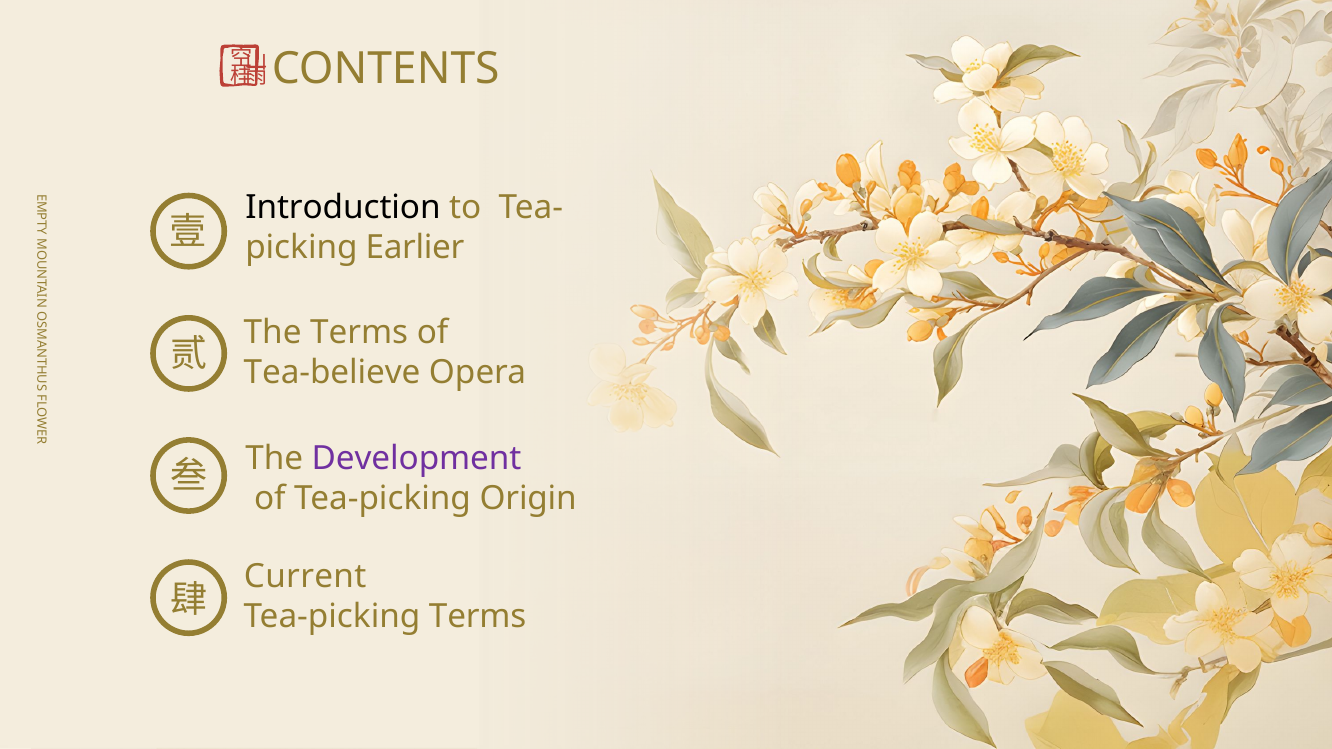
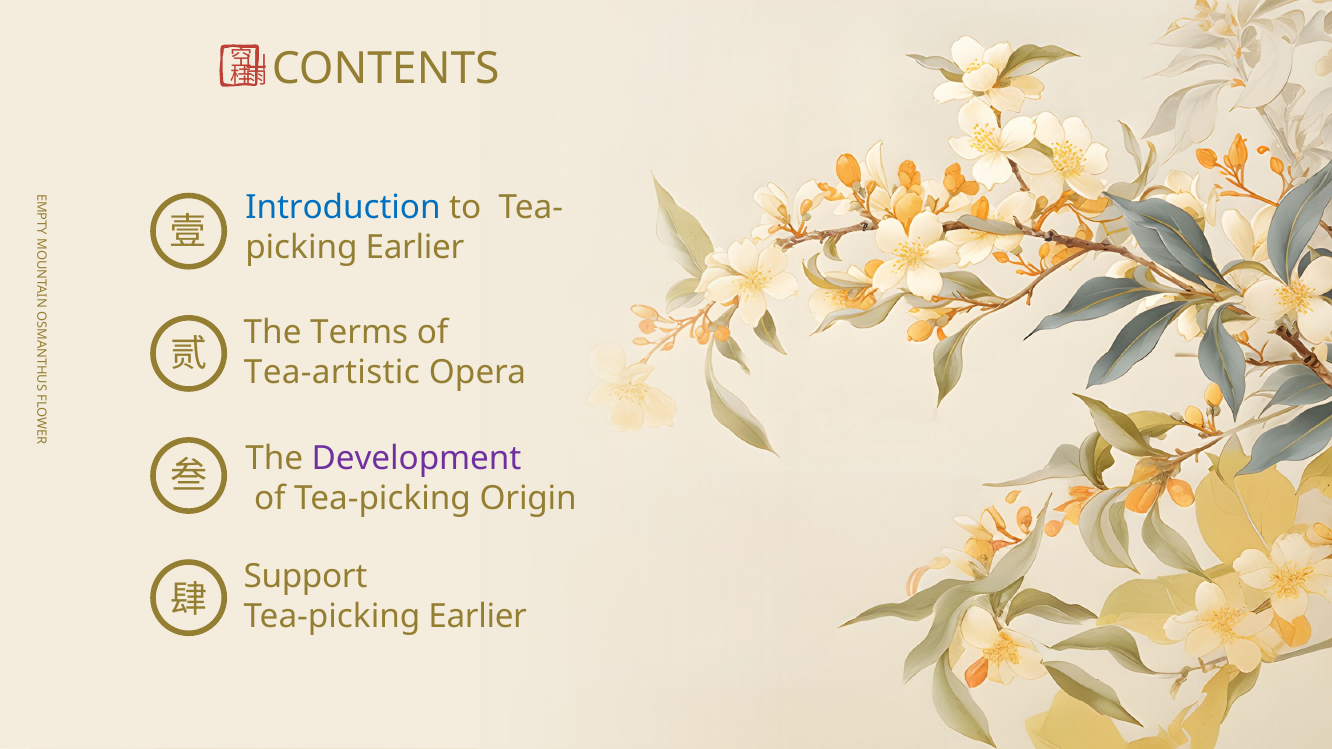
Introduction colour: black -> blue (343, 207)
Tea-believe: Tea-believe -> Tea-artistic (332, 372)
Current: Current -> Support (305, 577)
Tea-picking Terms: Terms -> Earlier (478, 617)
